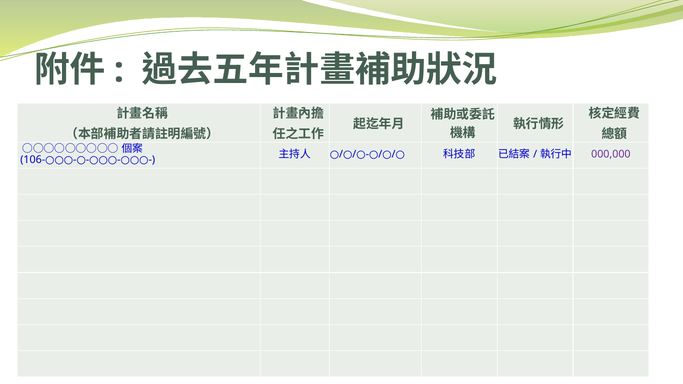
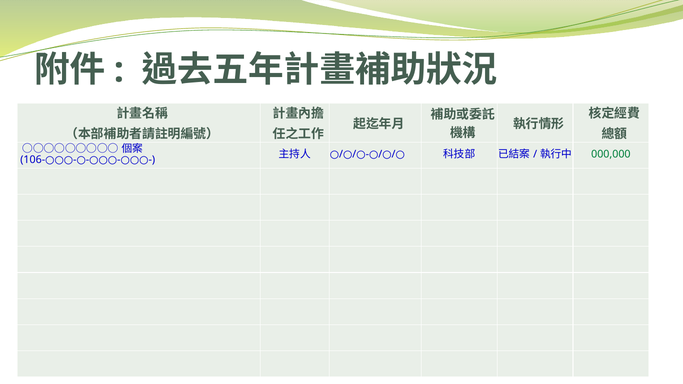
000,000 colour: purple -> green (611, 154)
